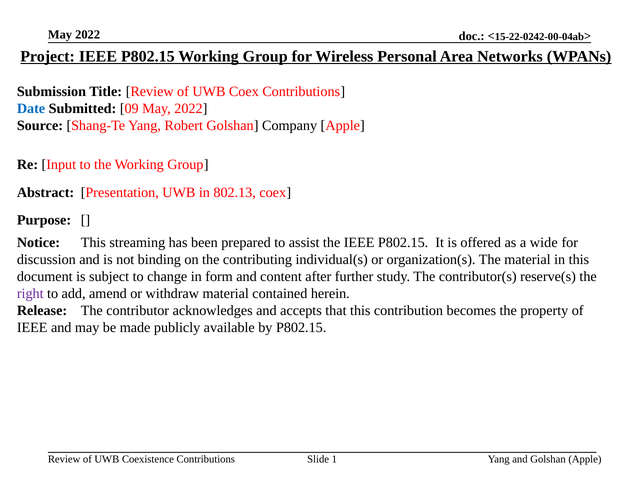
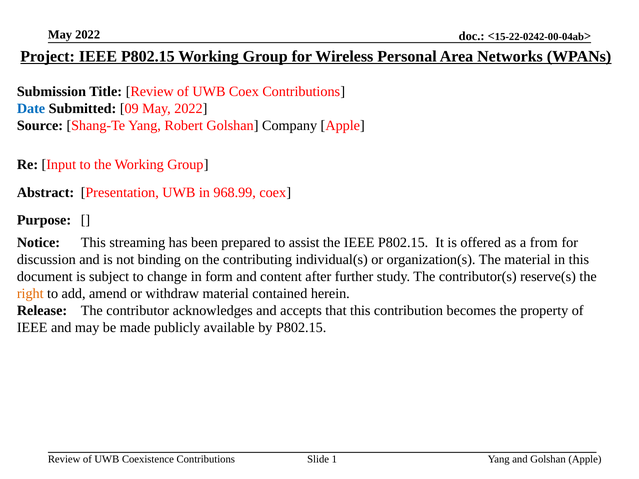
802.13: 802.13 -> 968.99 (235, 193)
wide: wide -> from (544, 243)
right colour: purple -> orange (30, 294)
